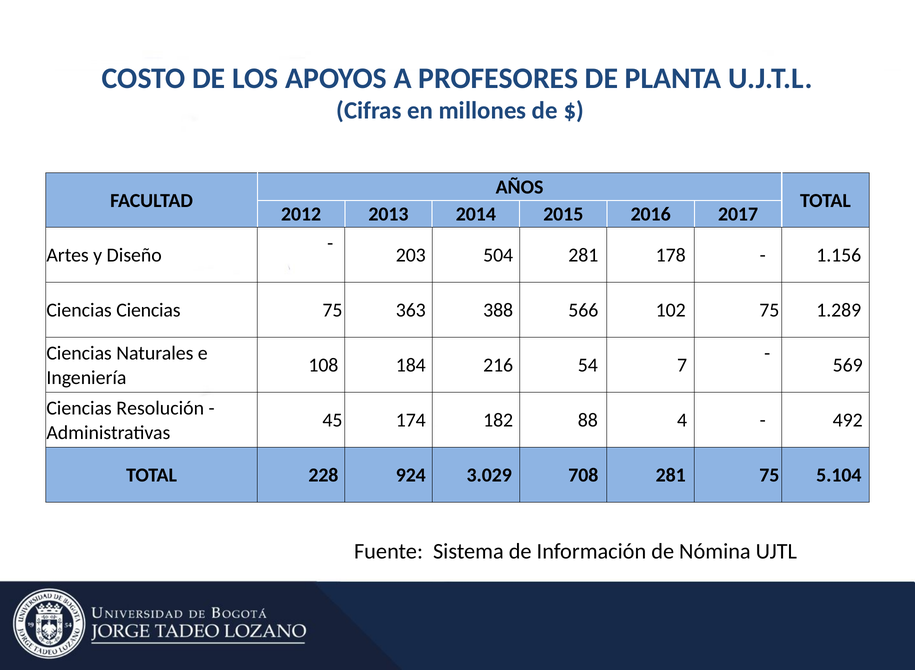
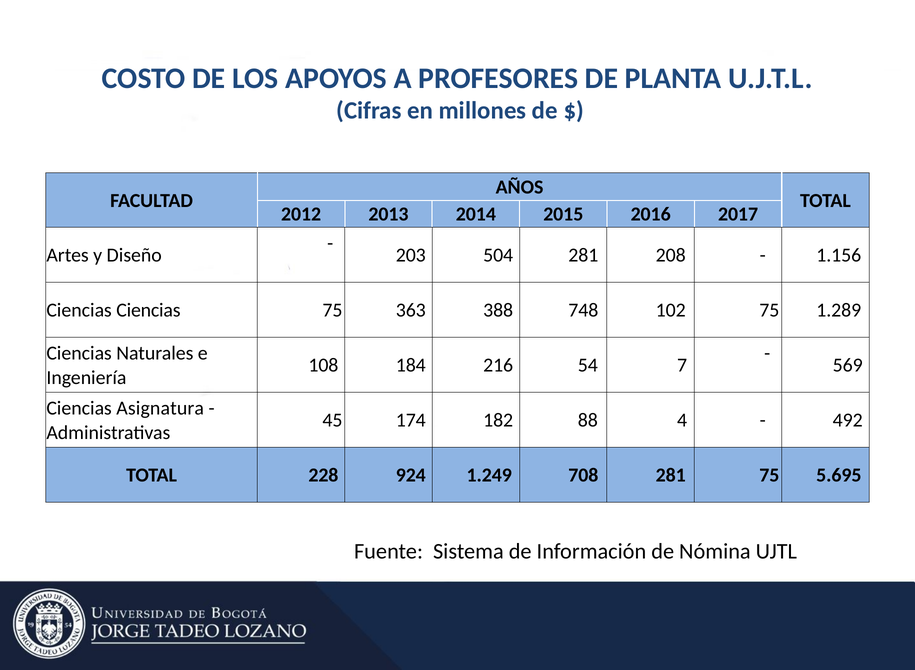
178: 178 -> 208 (671, 255)
566: 566 -> 748 (583, 310)
Resolución: Resolución -> Asignatura (160, 408)
3.029: 3.029 -> 1.249 (489, 476)
5.104: 5.104 -> 5.695 (839, 476)
